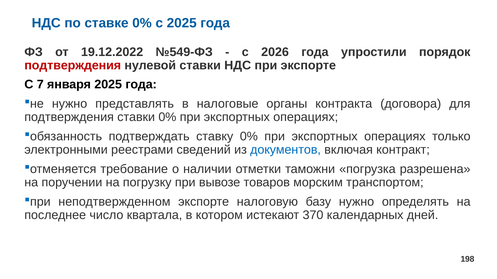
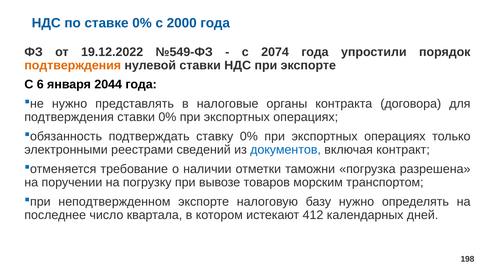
с 2025: 2025 -> 2000 (182, 23)
2026: 2026 -> 2074 (275, 52)
подтверждения colour: red -> orange (73, 65)
7: 7 -> 6 (40, 85)
января 2025: 2025 -> 2044 (108, 85)
370: 370 -> 412 (313, 216)
